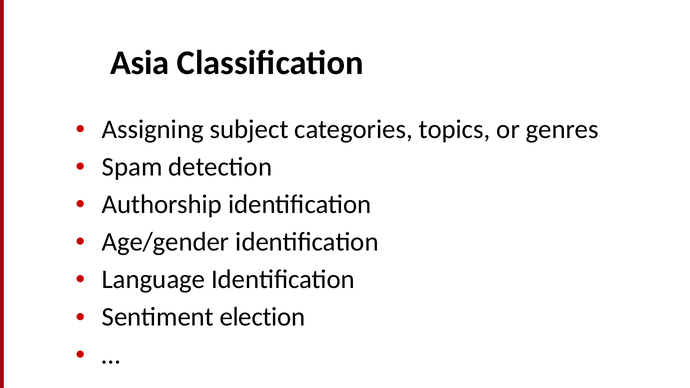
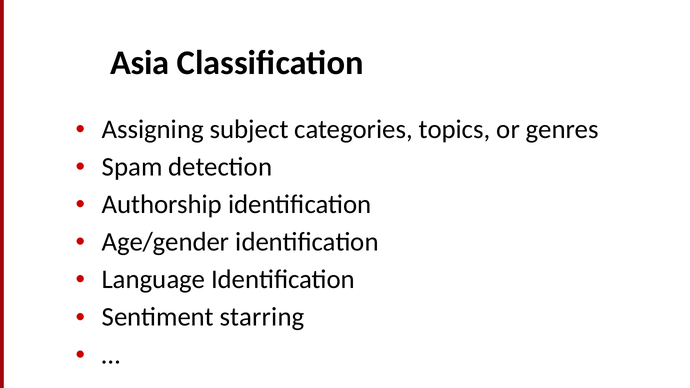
election: election -> starring (262, 317)
